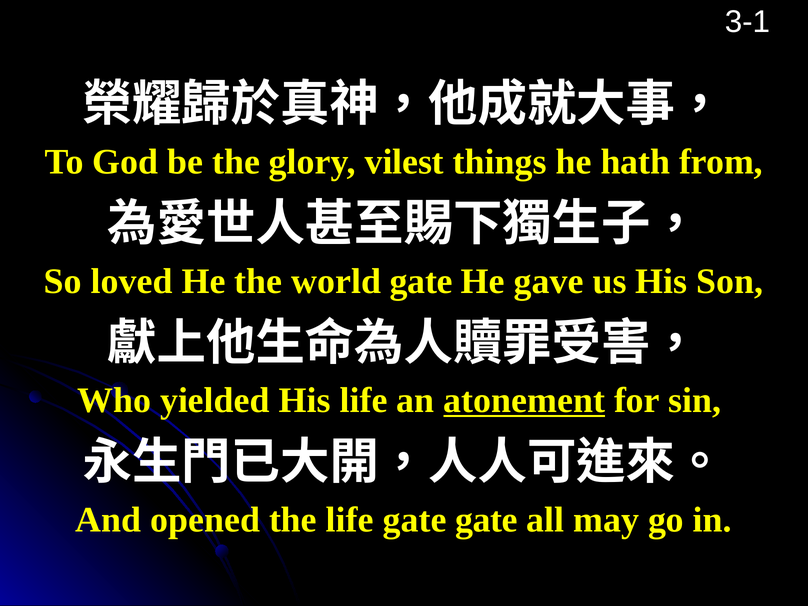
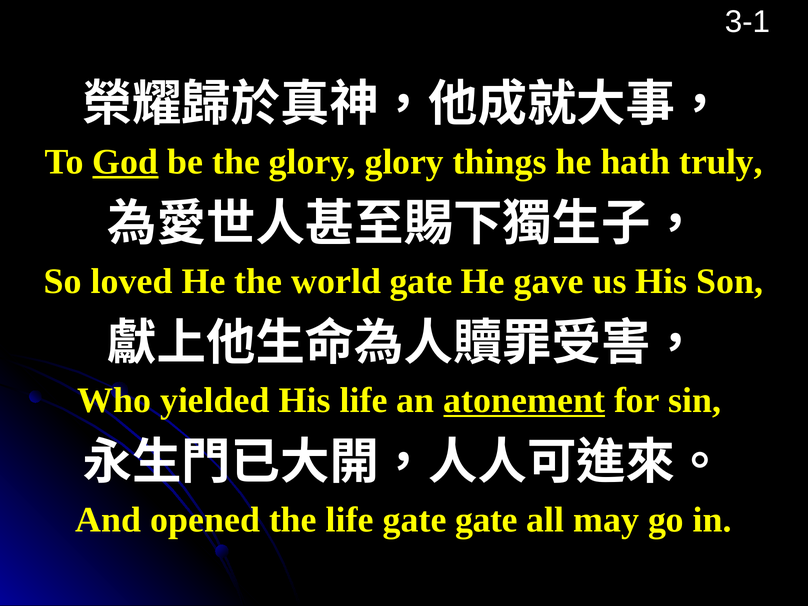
God underline: none -> present (125, 162)
glory vilest: vilest -> glory (404, 162)
from: from -> truly (721, 162)
